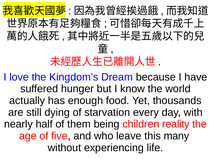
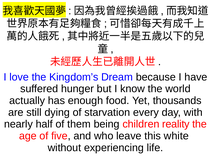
many: many -> white (176, 135)
